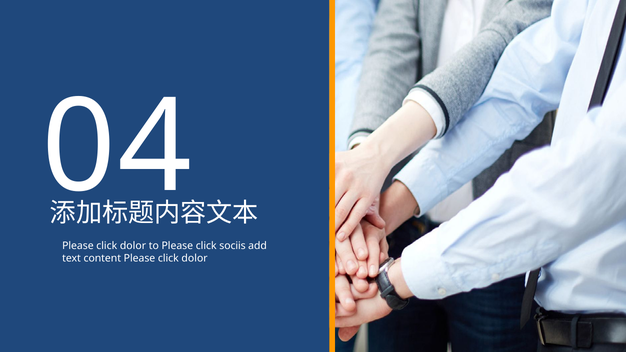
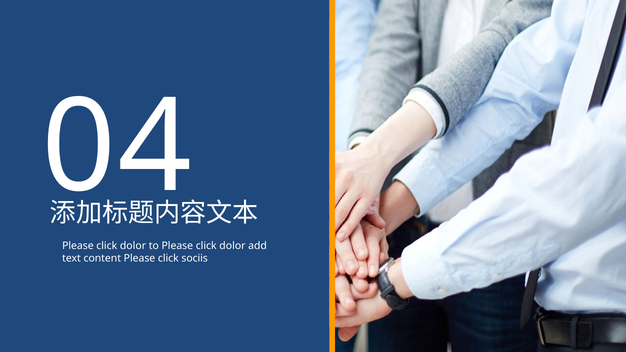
to Please click sociis: sociis -> dolor (232, 246)
content Please click dolor: dolor -> sociis (195, 258)
